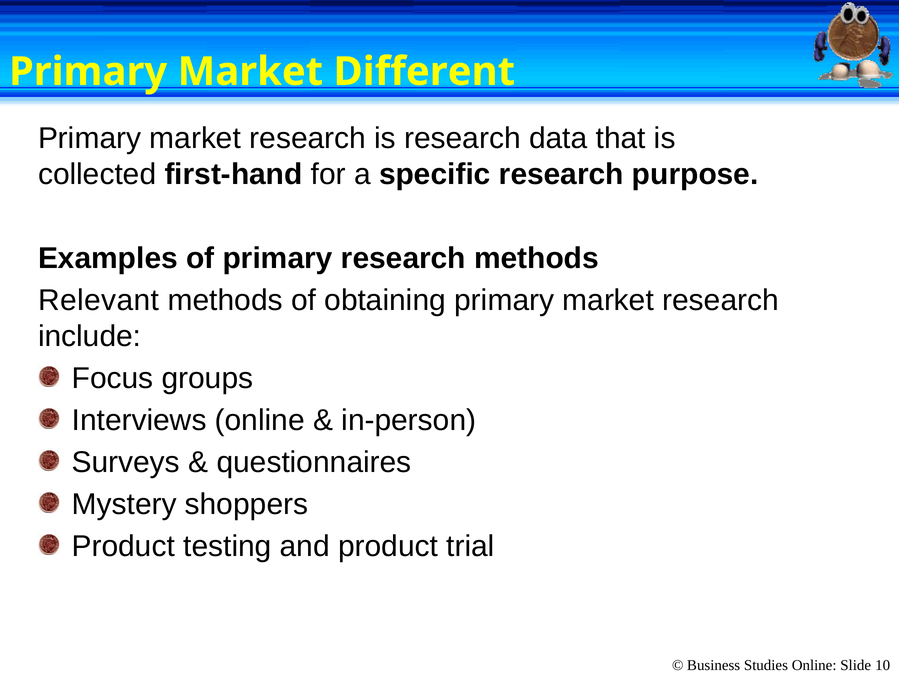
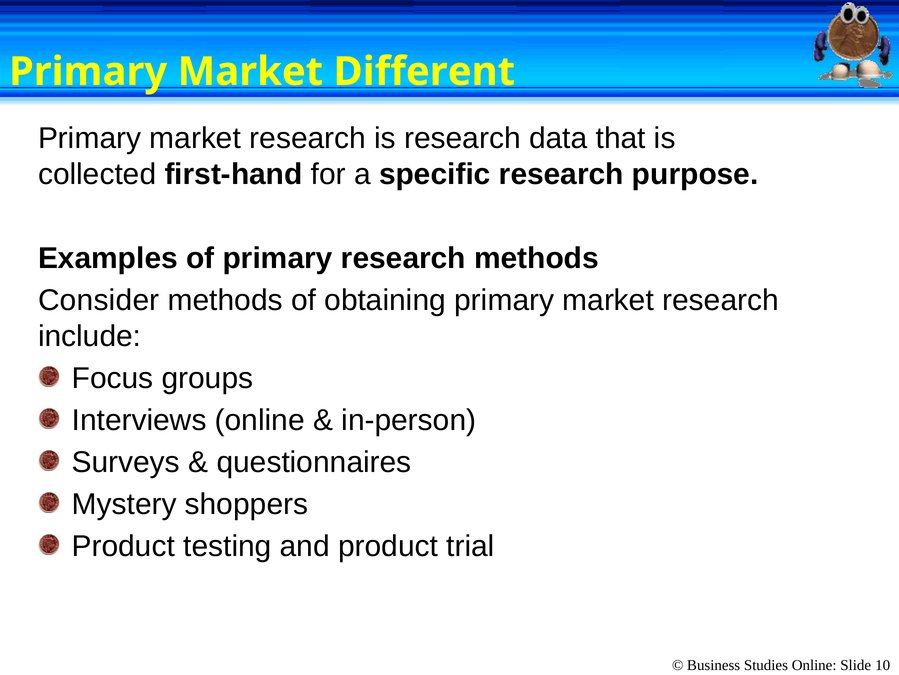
Relevant: Relevant -> Consider (99, 300)
